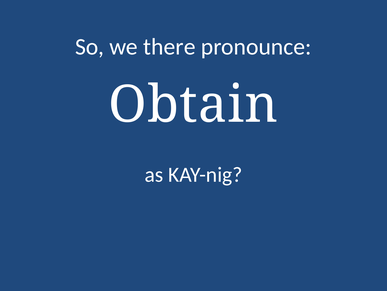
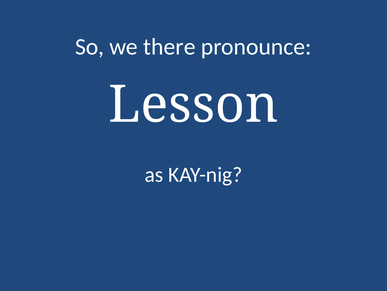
Obtain: Obtain -> Lesson (193, 105)
